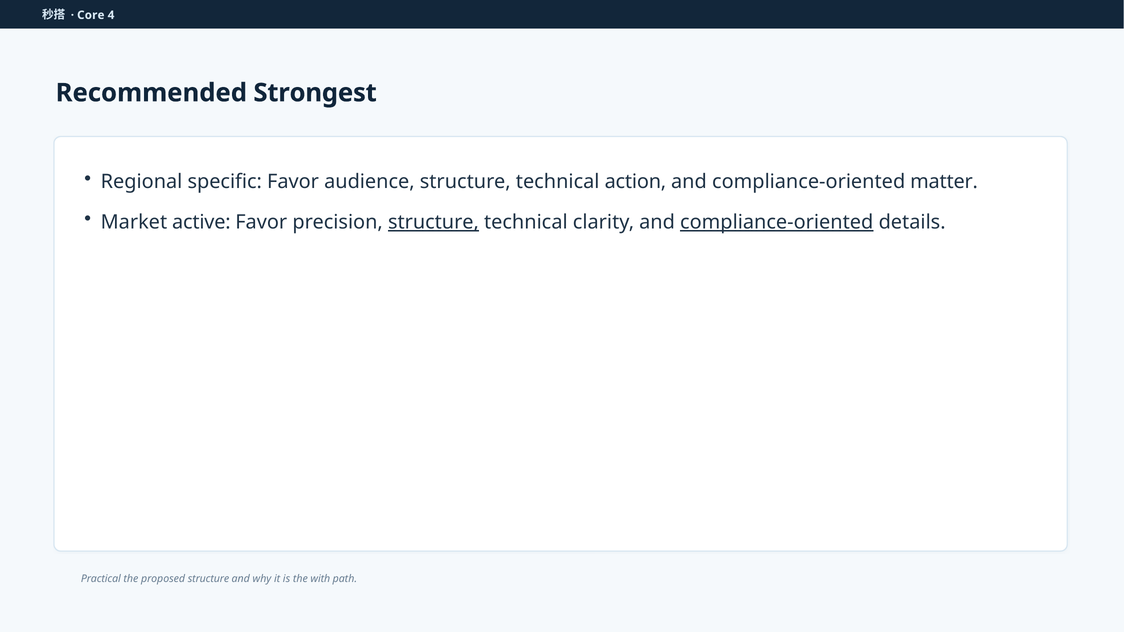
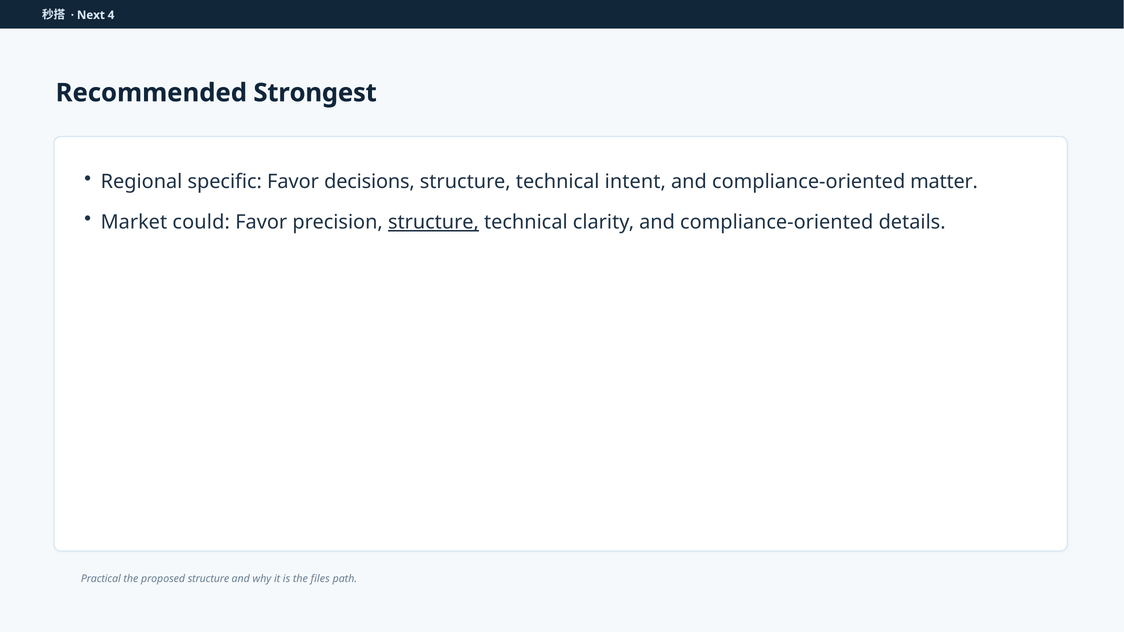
Core: Core -> Next (91, 15)
audience: audience -> decisions (369, 182)
action: action -> intent (635, 182)
active: active -> could (201, 222)
compliance-oriented underline: present -> none (777, 222)
with: with -> files (320, 579)
